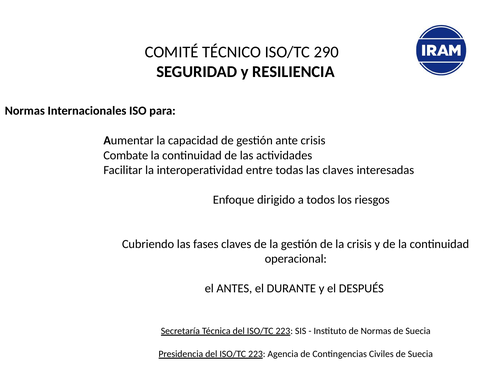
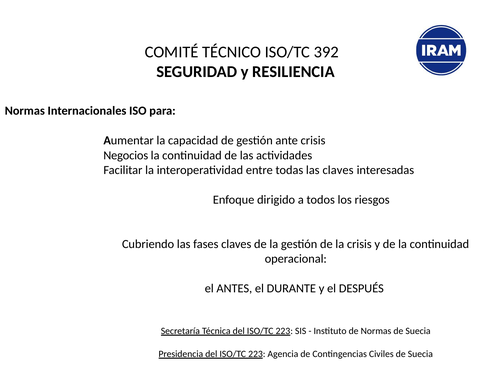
290: 290 -> 392 (326, 52)
Combate: Combate -> Negocios (126, 155)
